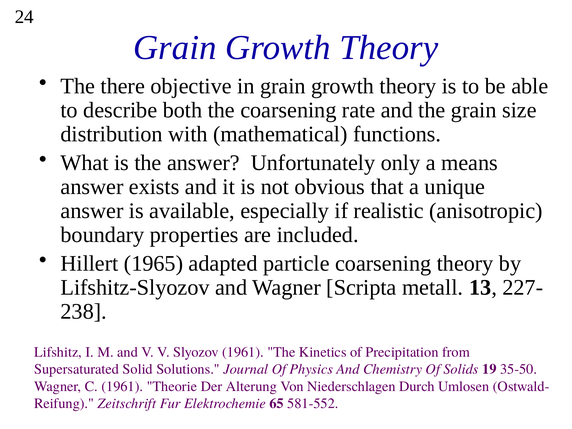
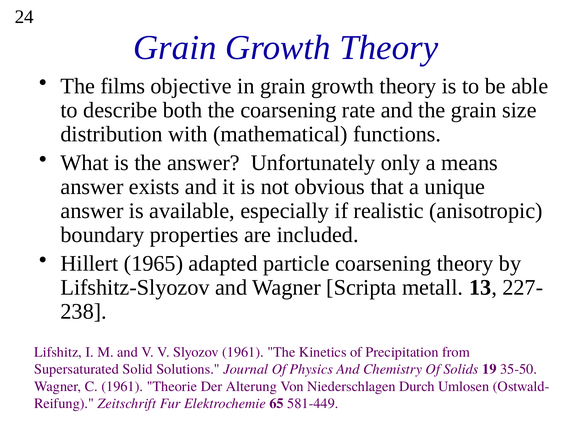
there: there -> films (123, 86)
581-552: 581-552 -> 581-449 (313, 403)
